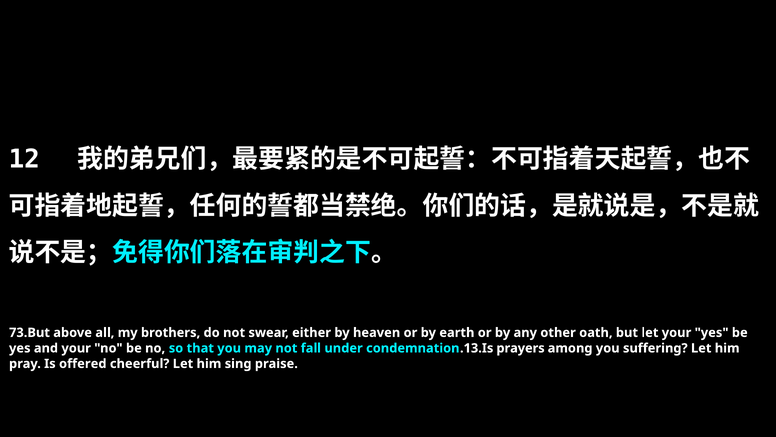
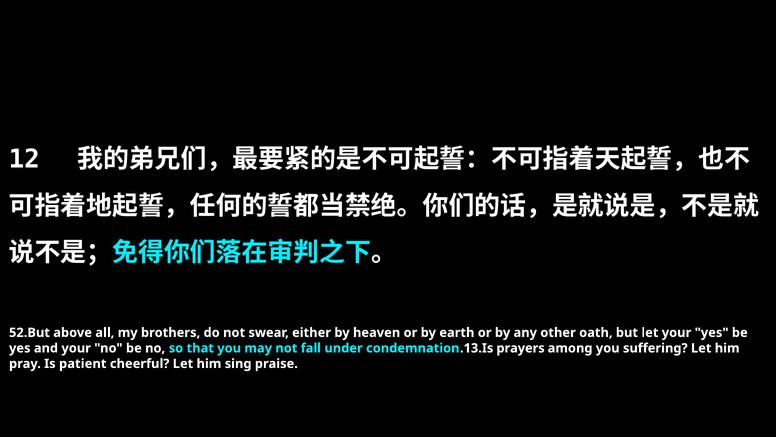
73.But: 73.But -> 52.But (29, 332)
offered: offered -> patient (83, 363)
